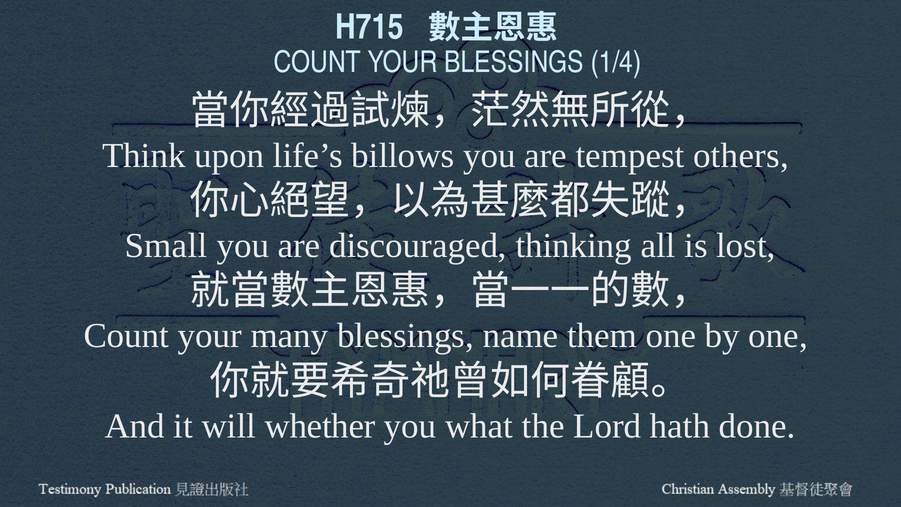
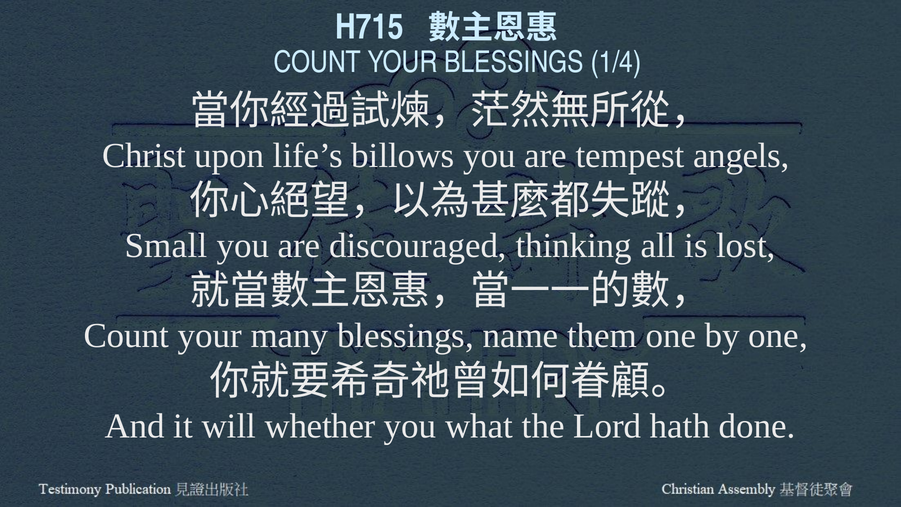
Think: Think -> Christ (144, 156)
others: others -> angels (741, 156)
